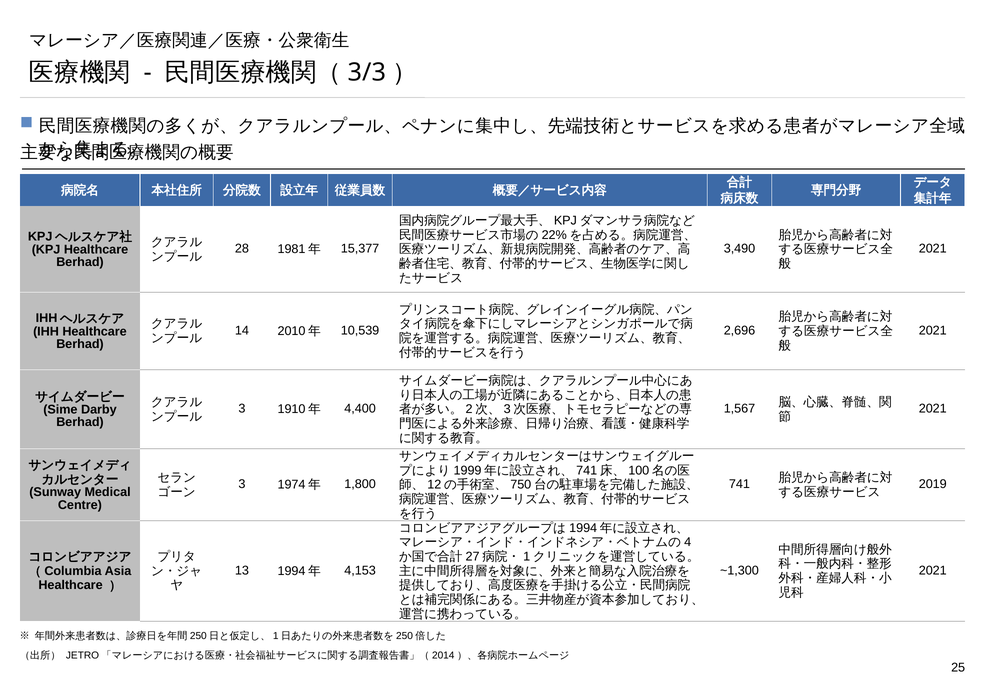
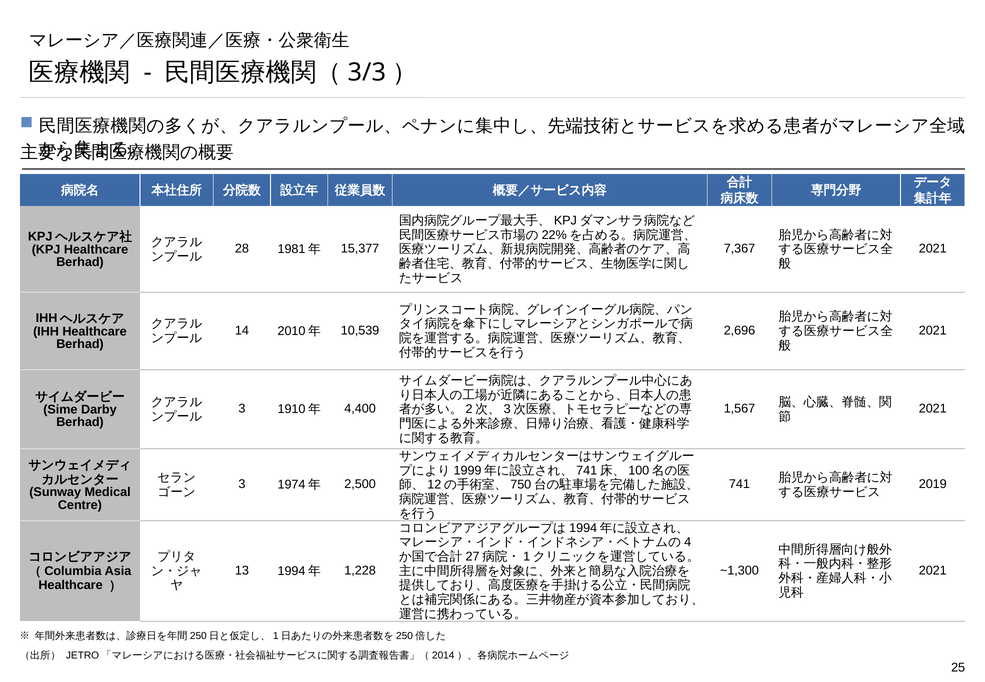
3,490: 3,490 -> 7,367 (740, 249)
1,800: 1,800 -> 2,500 (360, 484)
4,153: 4,153 -> 1,228 (360, 570)
